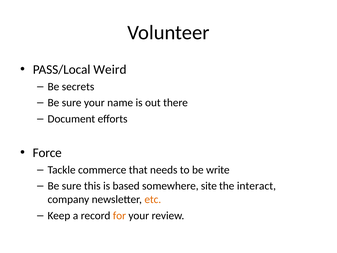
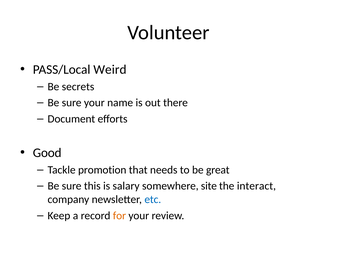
Force: Force -> Good (47, 153)
commerce: commerce -> promotion (102, 170)
write: write -> great (218, 170)
based: based -> salary (126, 186)
etc colour: orange -> blue (153, 199)
